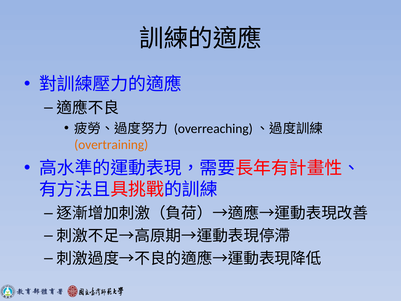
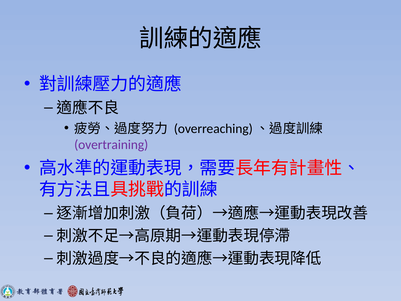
overtraining colour: orange -> purple (111, 145)
